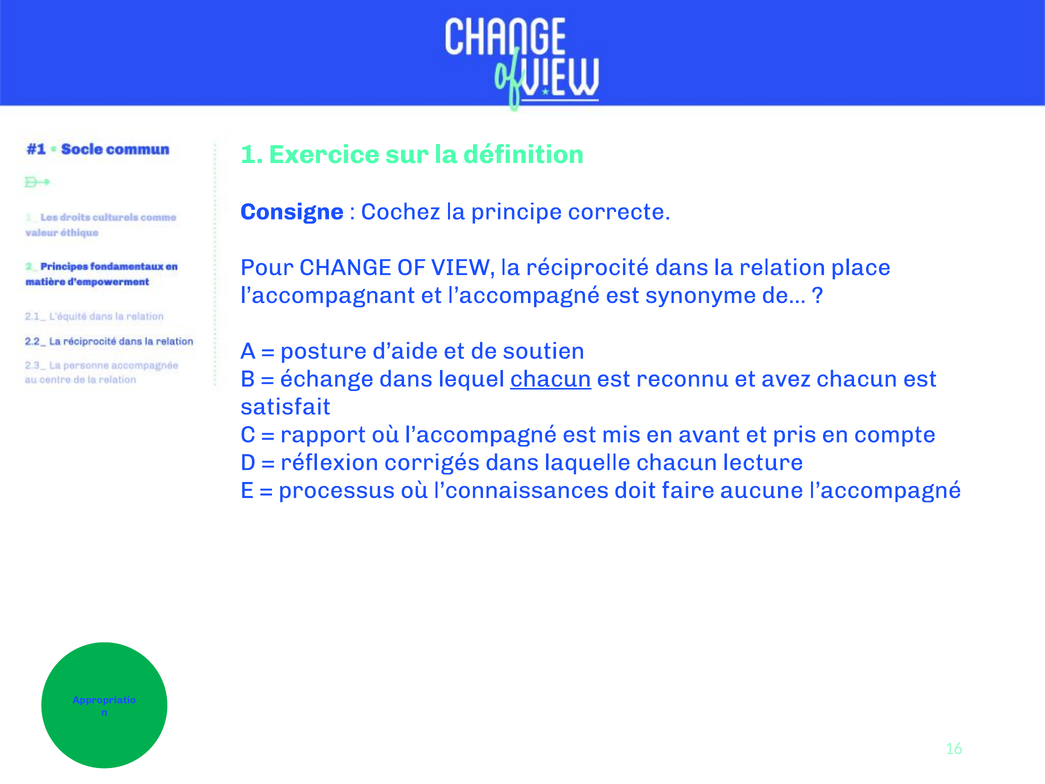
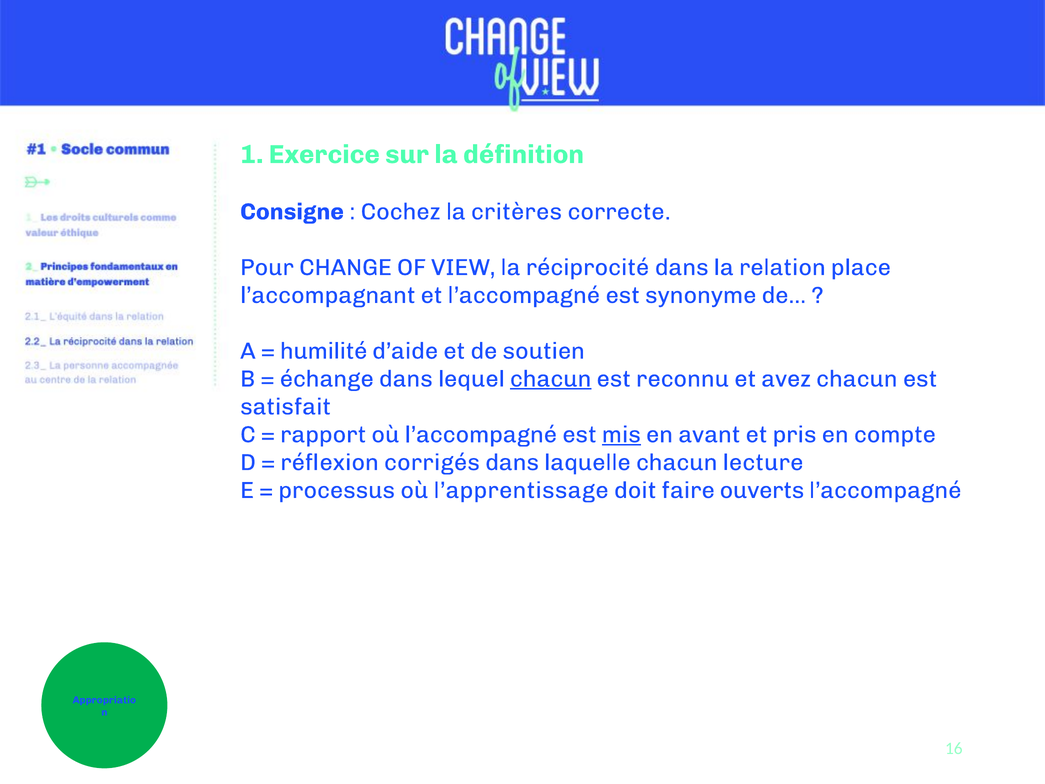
principe: principe -> critères (517, 212)
posture: posture -> humilité (324, 351)
mis underline: none -> present (621, 434)
l’connaissances: l’connaissances -> l’apprentissage (521, 490)
aucune: aucune -> ouverts (762, 490)
